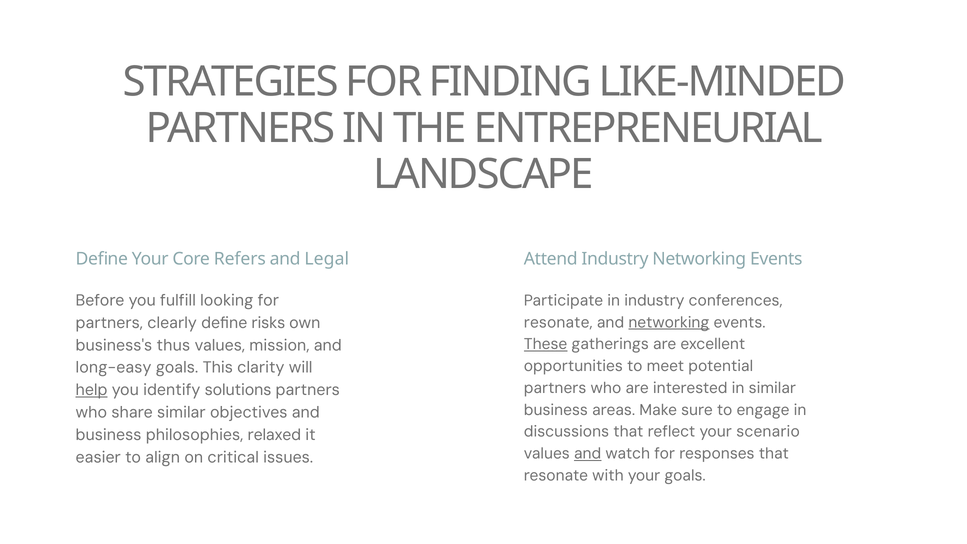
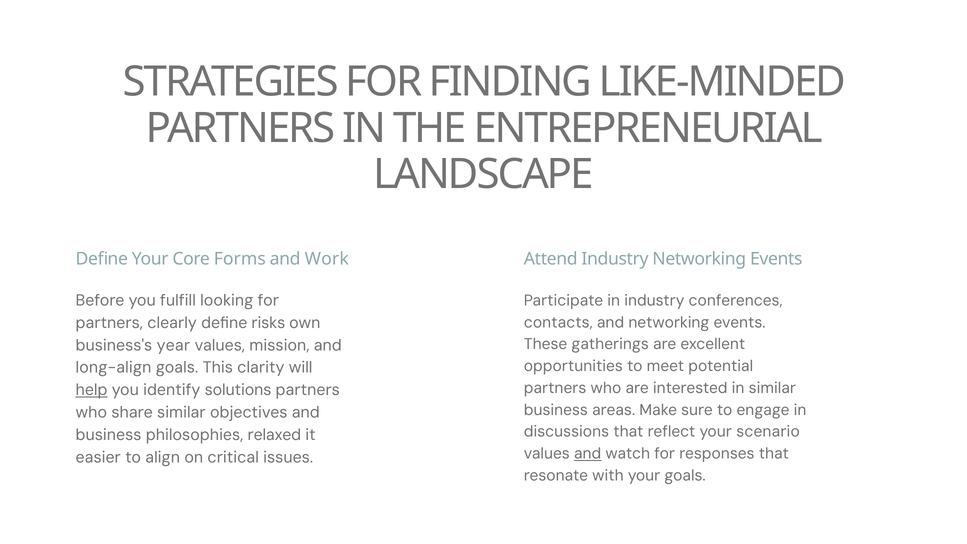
Refers: Refers -> Forms (240, 259)
Legal: Legal -> Work (327, 259)
resonate: resonate -> contacts (558, 322)
networking underline: present -> none (669, 322)
These underline: present -> none (546, 344)
thus: thus -> year (173, 345)
long-easy: long-easy -> long-align (114, 368)
